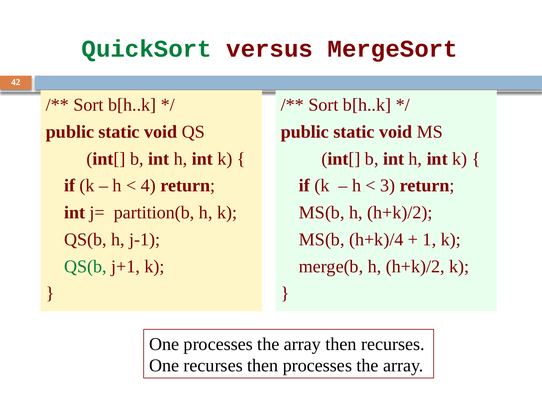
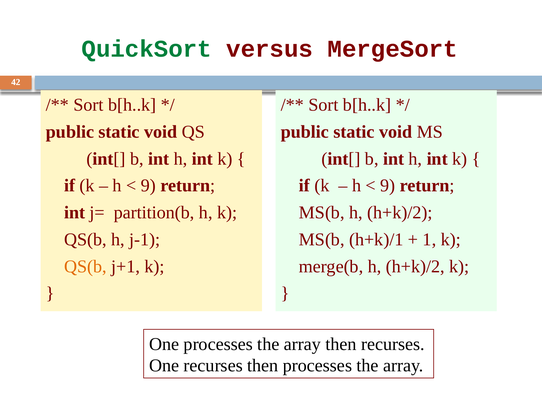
4: 4 -> 9 (148, 186)
3: 3 -> 9 (388, 186)
h+k)/4: h+k)/4 -> h+k)/1 (376, 240)
QS(b colour: green -> orange (85, 267)
